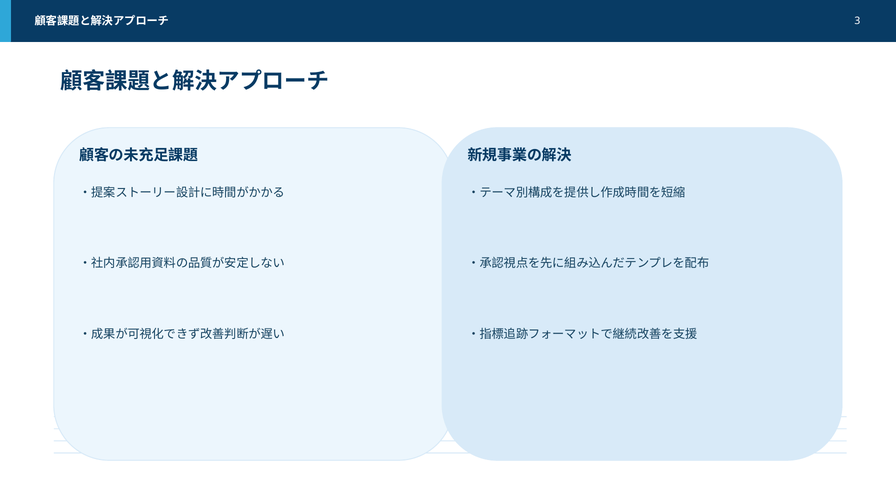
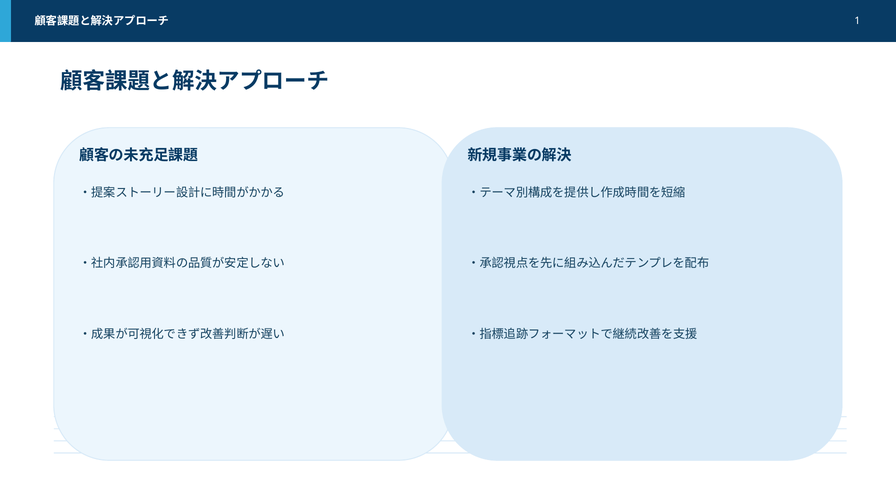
3: 3 -> 1 (857, 21)
